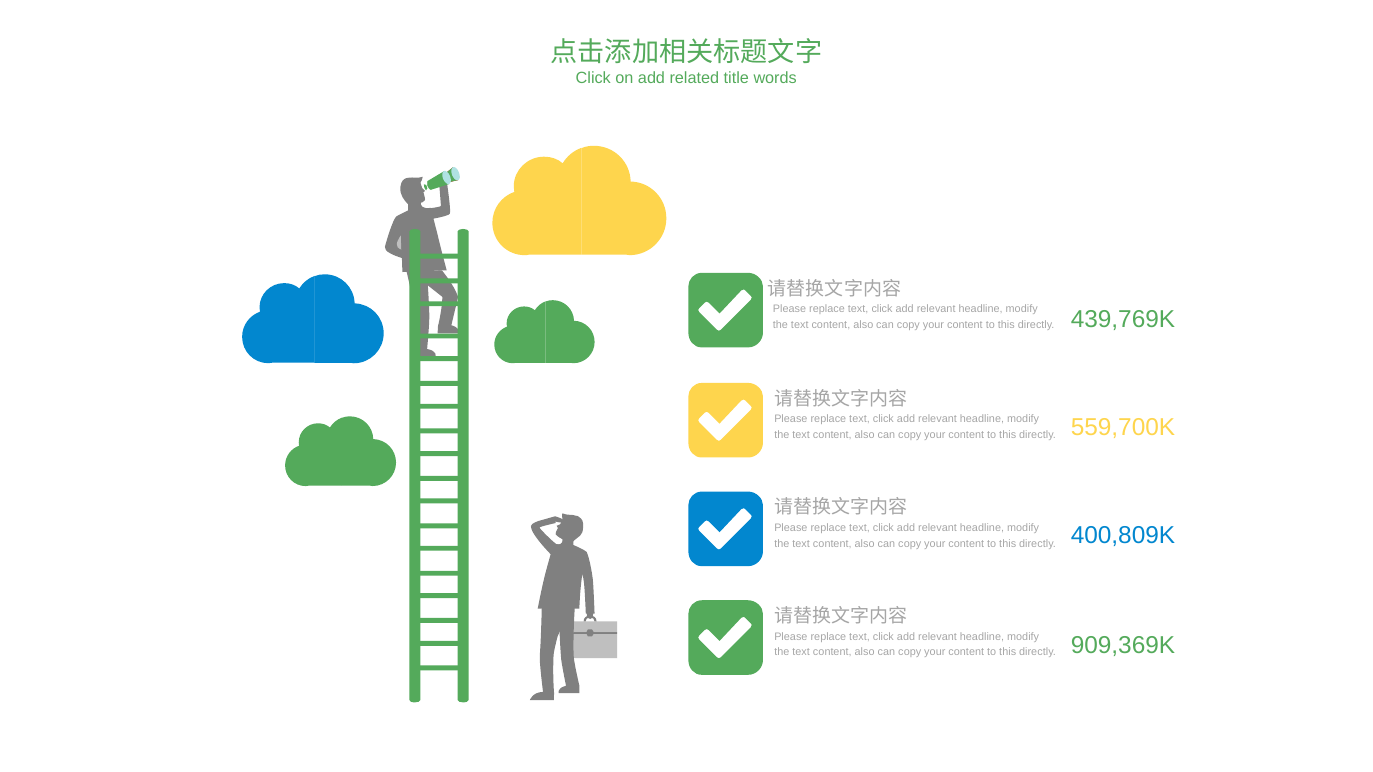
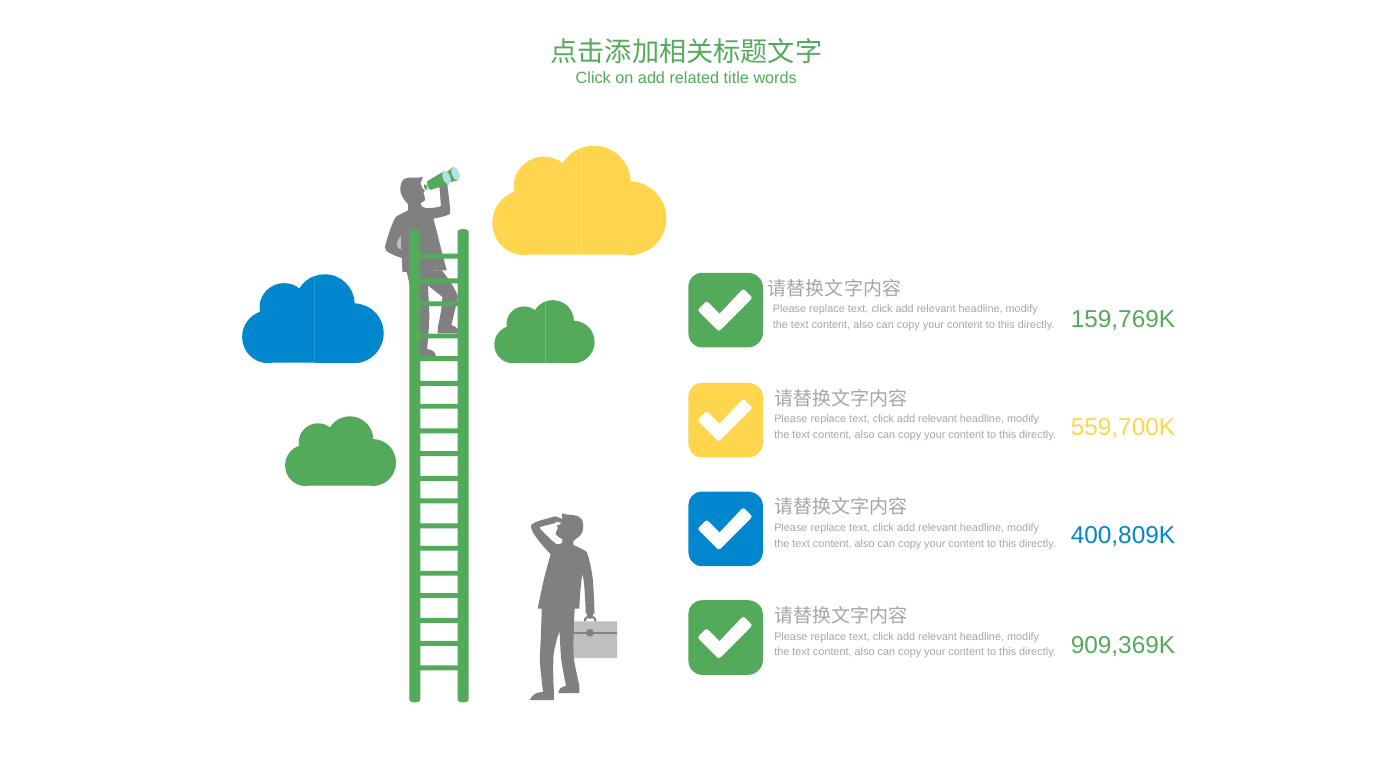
439,769K: 439,769K -> 159,769K (1123, 319)
